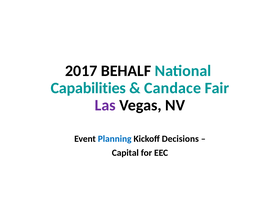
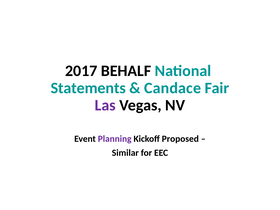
Capabilities: Capabilities -> Statements (88, 88)
Planning colour: blue -> purple (115, 139)
Decisions: Decisions -> Proposed (180, 139)
Capital: Capital -> Similar (125, 153)
